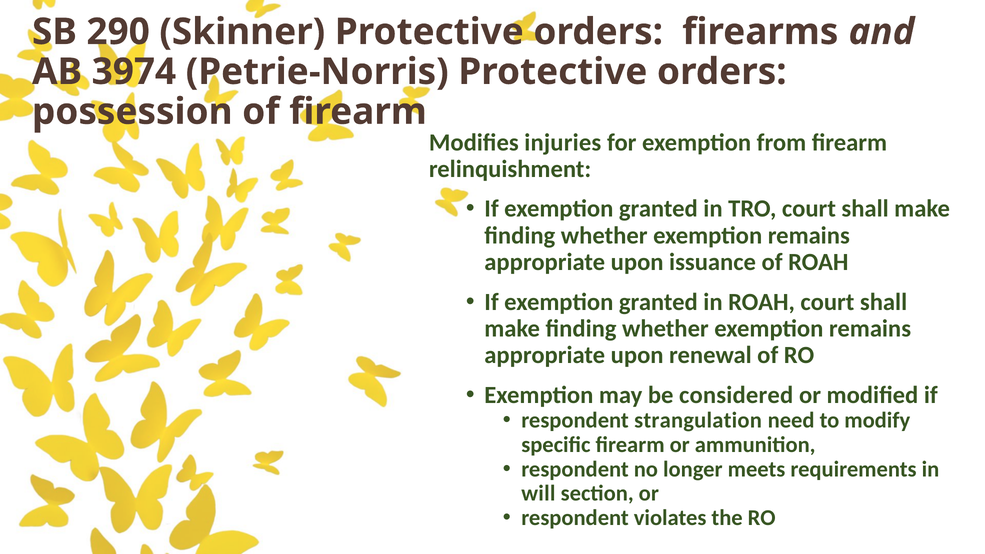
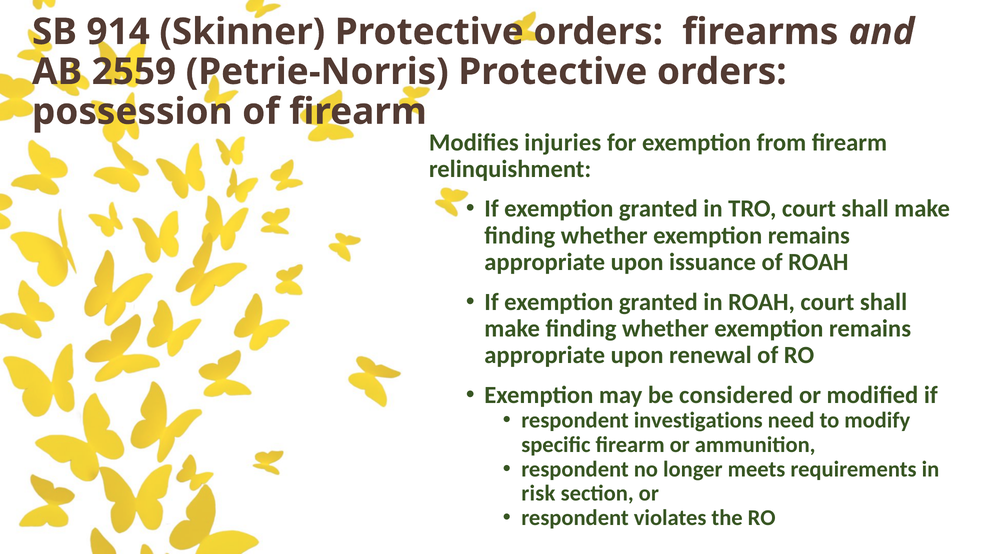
290: 290 -> 914 (118, 32)
3974: 3974 -> 2559 (134, 72)
strangulation: strangulation -> investigations (698, 420)
will: will -> risk (538, 494)
